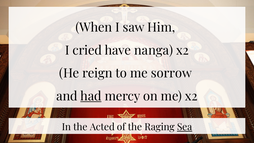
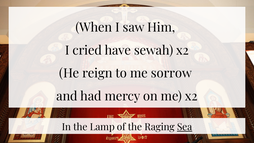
nanga: nanga -> sewah (154, 50)
had underline: present -> none (91, 96)
Acted: Acted -> Lamp (102, 127)
